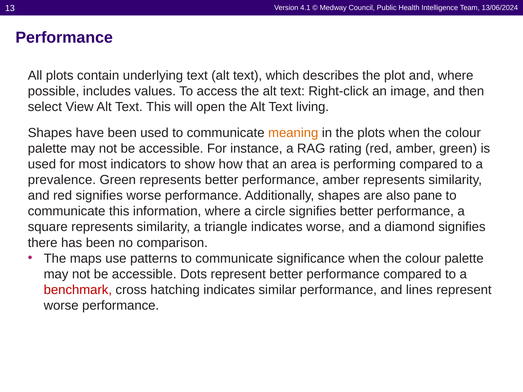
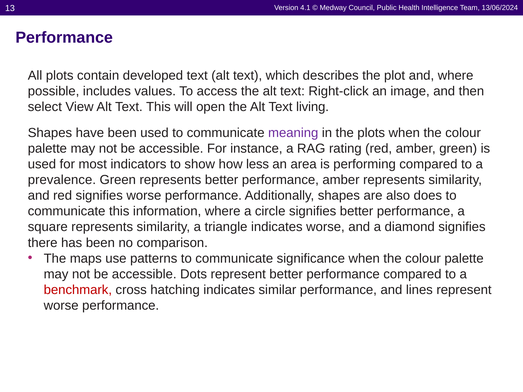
underlying: underlying -> developed (153, 76)
meaning colour: orange -> purple (293, 133)
that: that -> less (258, 164)
pane: pane -> does (428, 196)
